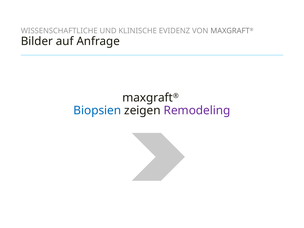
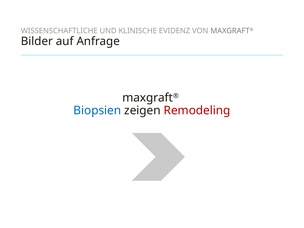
Remodeling colour: purple -> red (197, 110)
